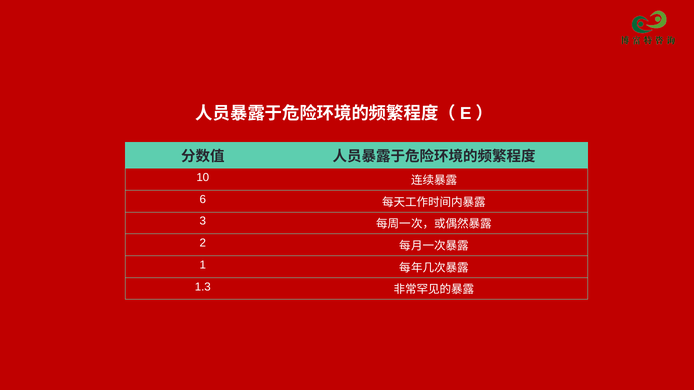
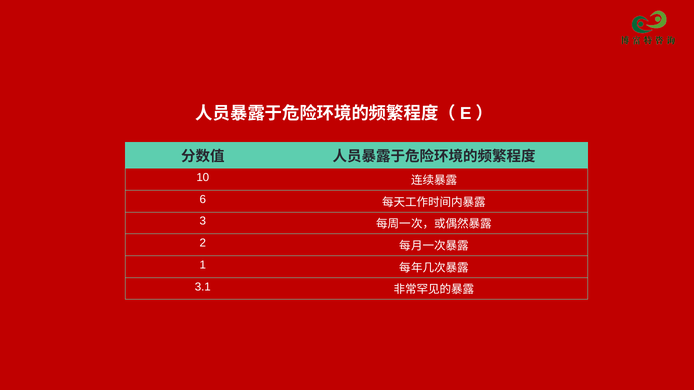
1.3: 1.3 -> 3.1 (203, 287)
